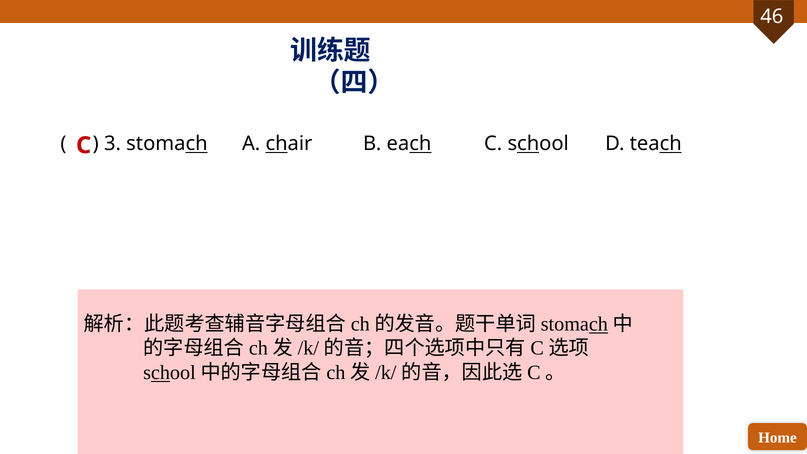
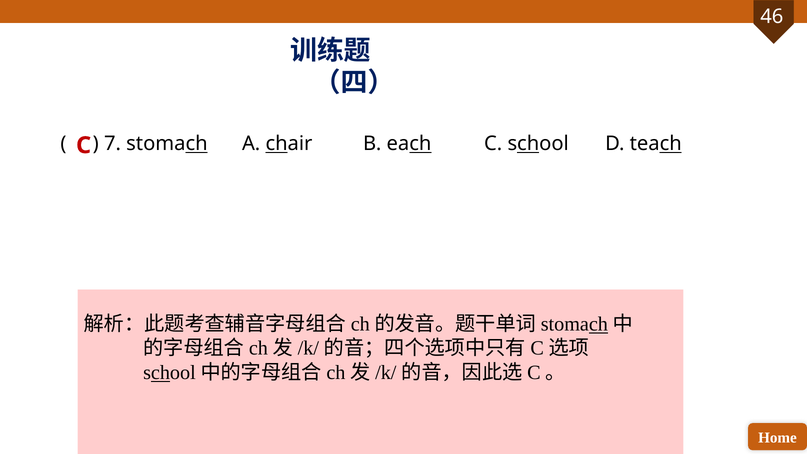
3: 3 -> 7 (113, 143)
